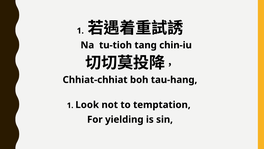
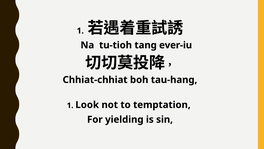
chin-iu: chin-iu -> ever-iu (176, 45)
